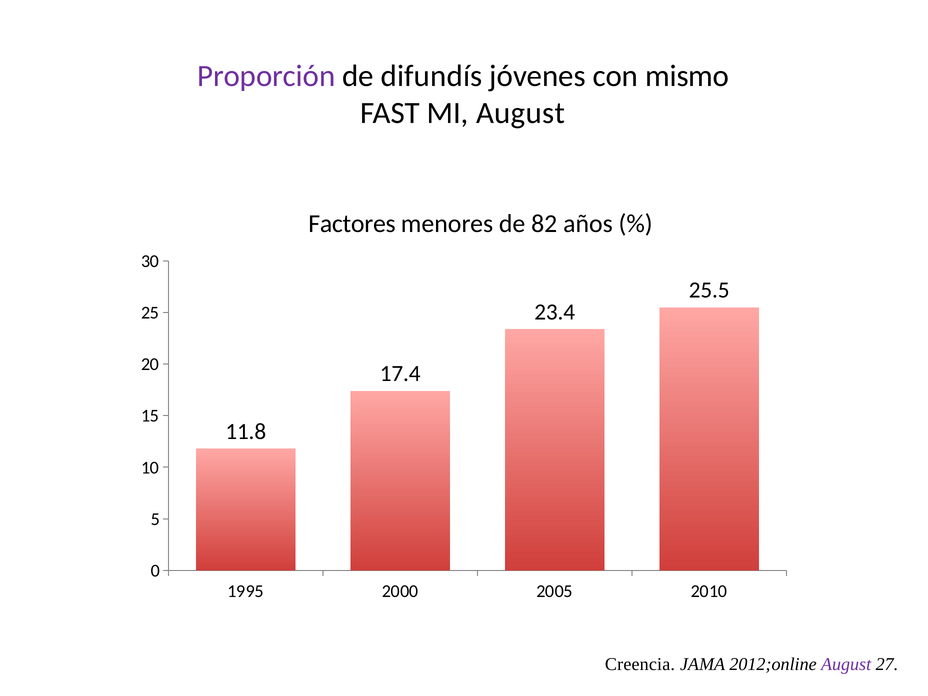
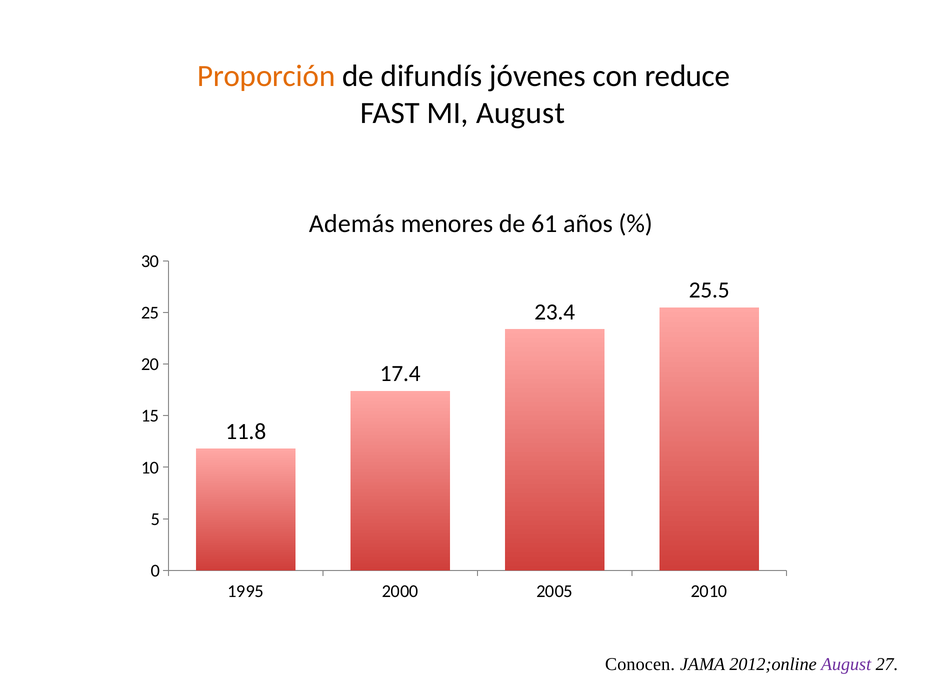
Proporción colour: purple -> orange (266, 76)
mismo: mismo -> reduce (687, 76)
Factores: Factores -> Además (352, 224)
82: 82 -> 61 (544, 224)
Creencia: Creencia -> Conocen (640, 665)
